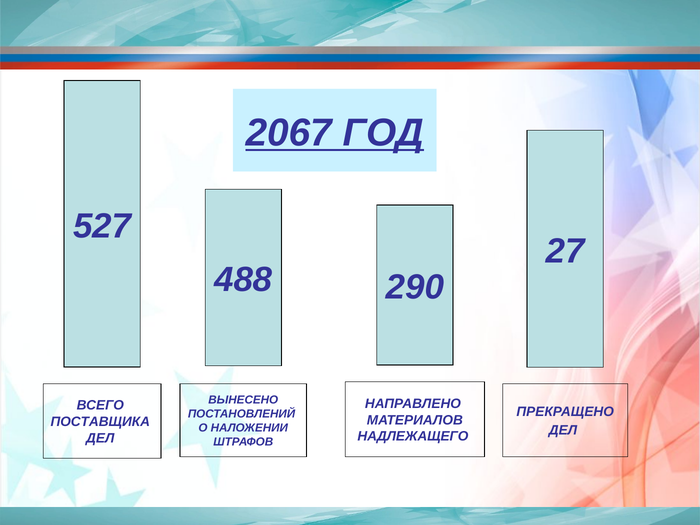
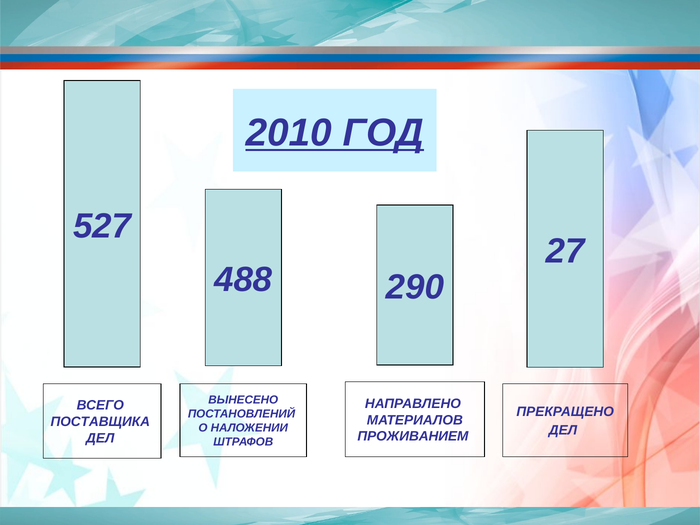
2067: 2067 -> 2010 (289, 133)
НАДЛЕЖАЩЕГО: НАДЛЕЖАЩЕГО -> ПРОЖИВАНИЕМ (413, 436)
